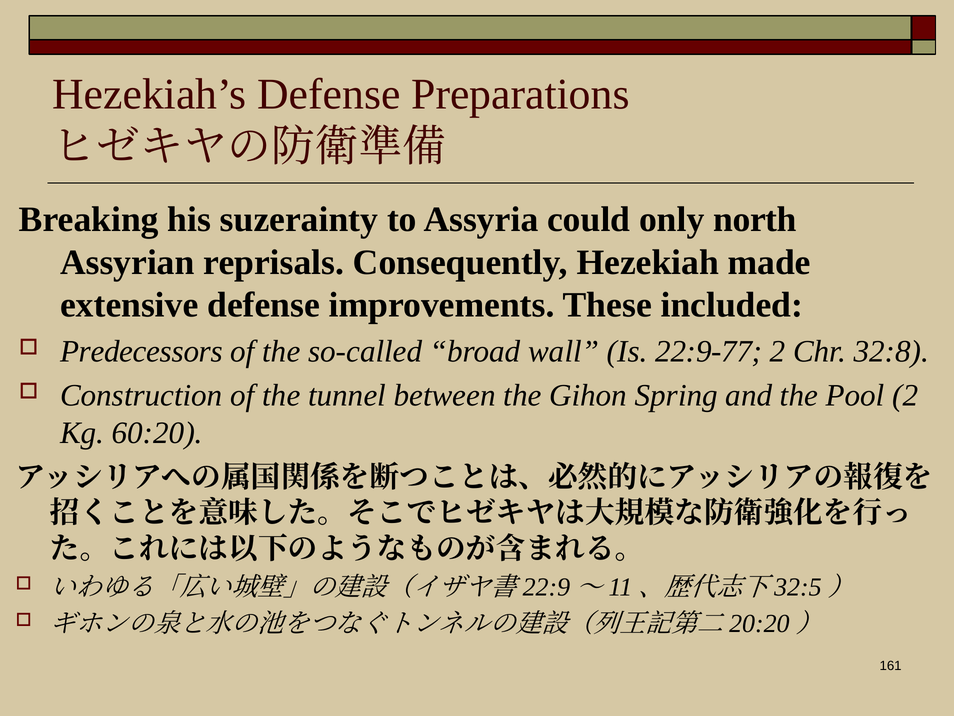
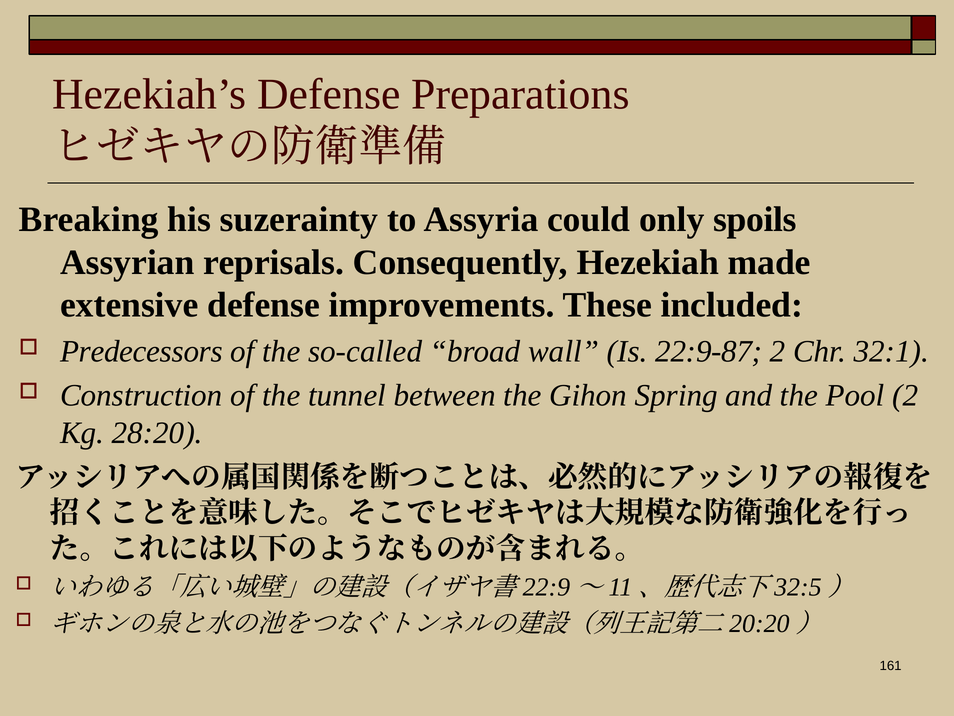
north: north -> spoils (755, 219)
22:9-77: 22:9-77 -> 22:9-87 (709, 351)
32:8: 32:8 -> 32:1 (891, 351)
60:20: 60:20 -> 28:20 (157, 433)
